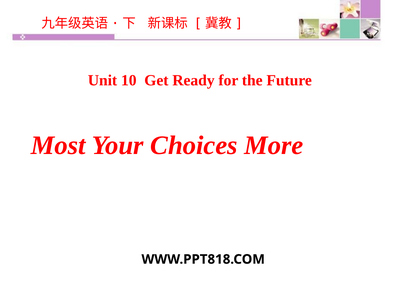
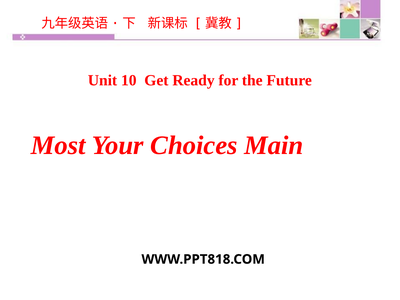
More: More -> Main (274, 145)
